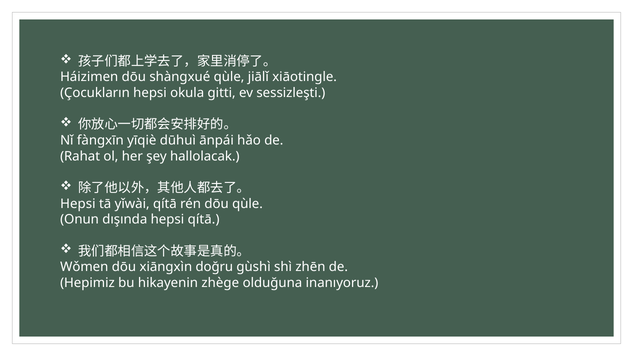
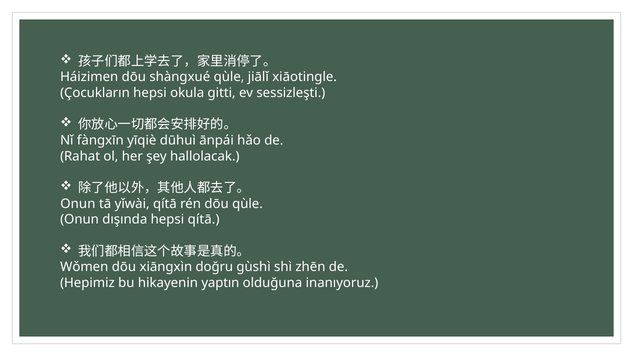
Hepsi: Hepsi -> Onun (78, 204)
zhège: zhège -> yaptın (220, 283)
